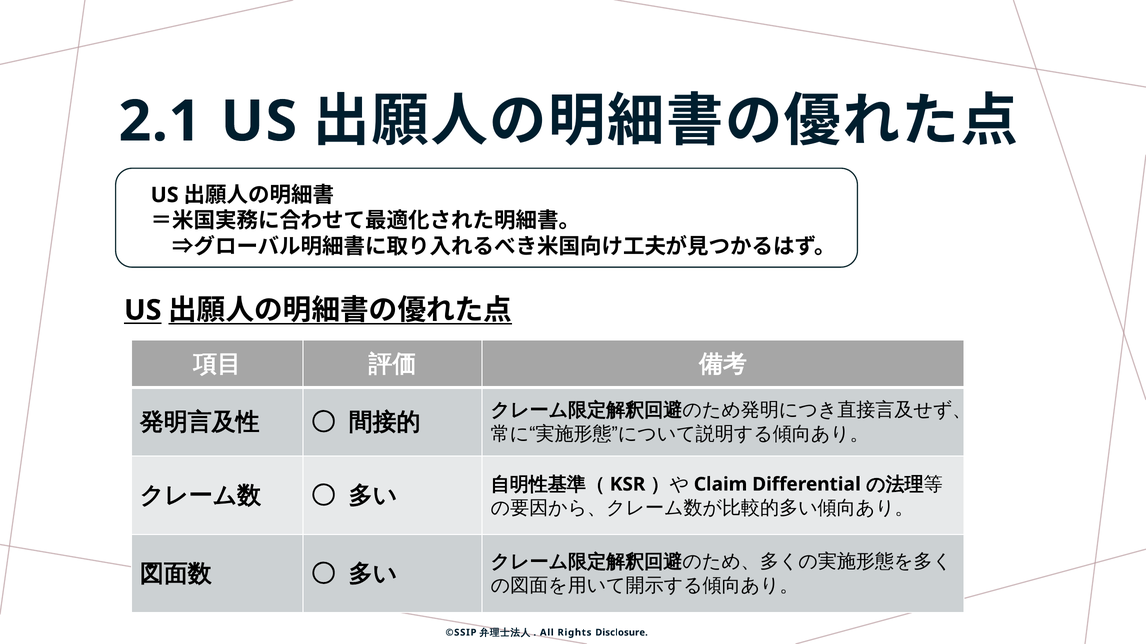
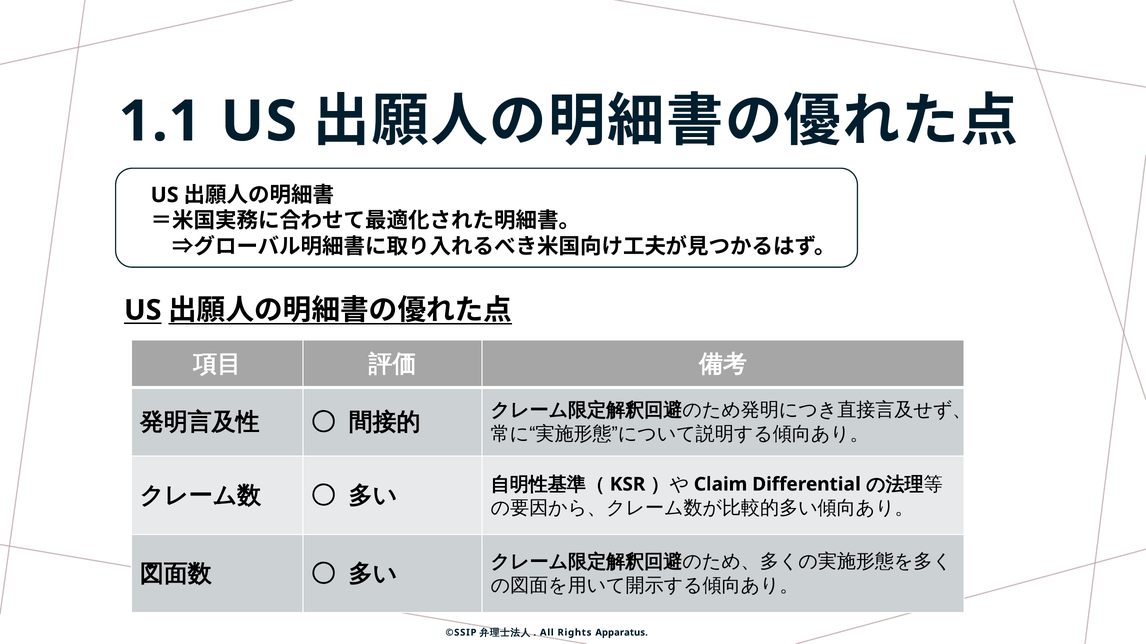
2.1: 2.1 -> 1.1 (160, 122)
Disclosure: Disclosure -> Apparatus (622, 633)
